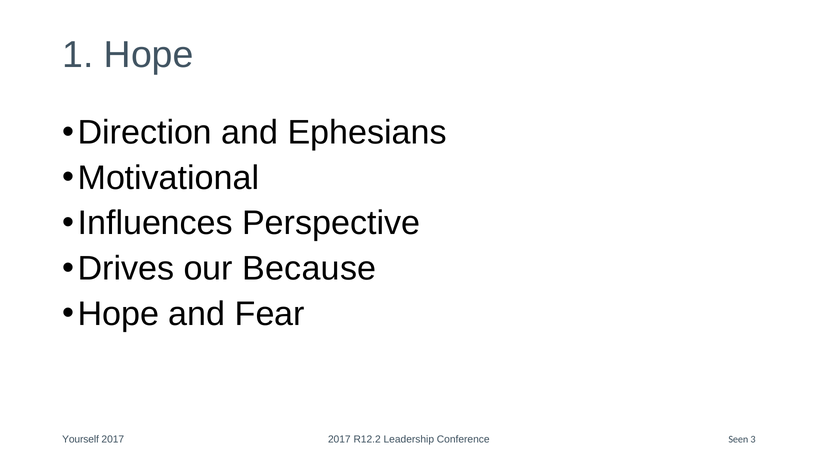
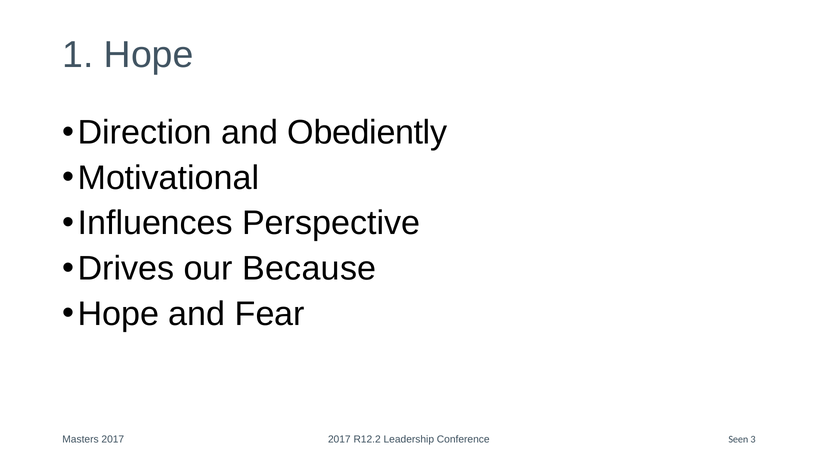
Ephesians: Ephesians -> Obediently (367, 133)
Yourself: Yourself -> Masters (80, 439)
